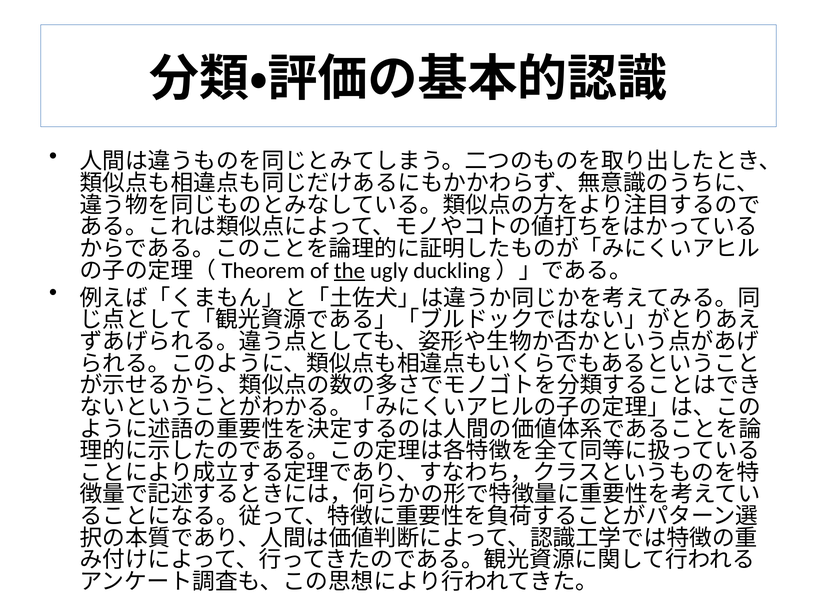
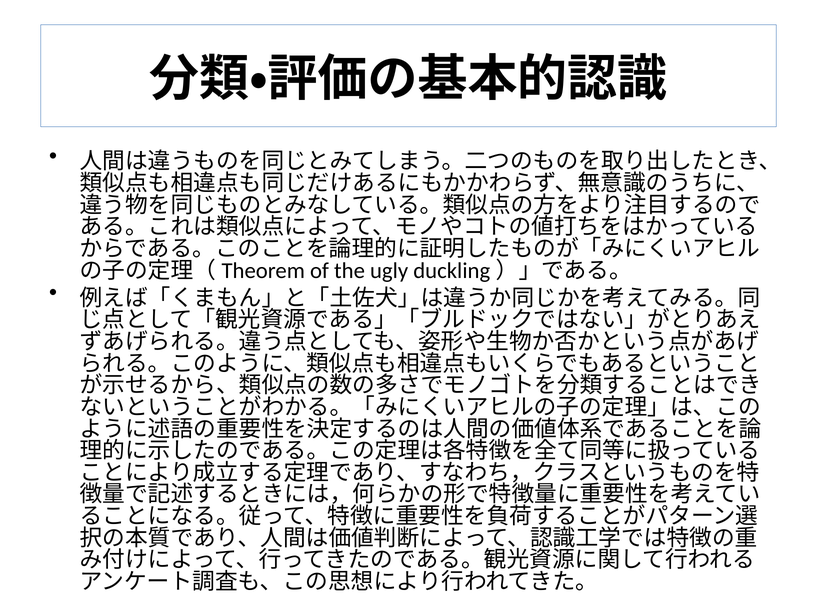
the underline: present -> none (350, 270)
